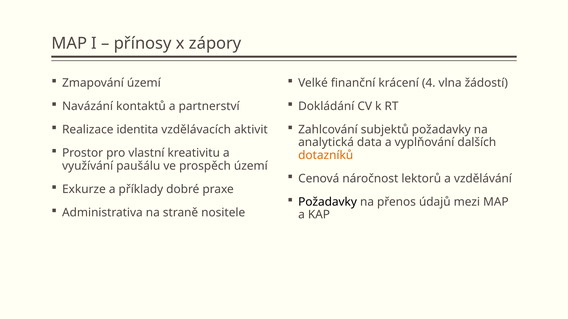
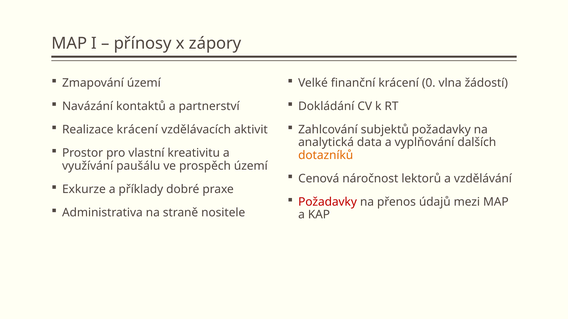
4: 4 -> 0 (429, 83)
Realizace identita: identita -> krácení (137, 130)
Požadavky colour: black -> red (328, 202)
